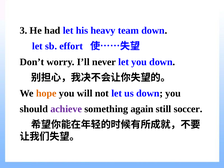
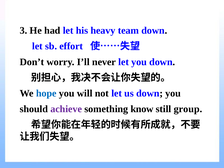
hope colour: orange -> blue (46, 93)
again: again -> know (142, 109)
soccer: soccer -> group (188, 109)
